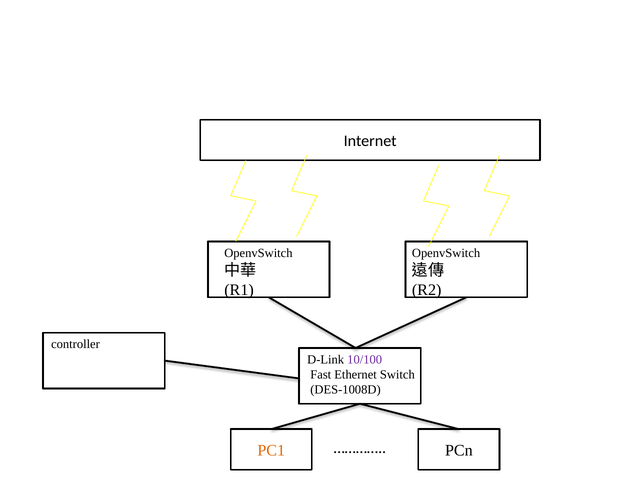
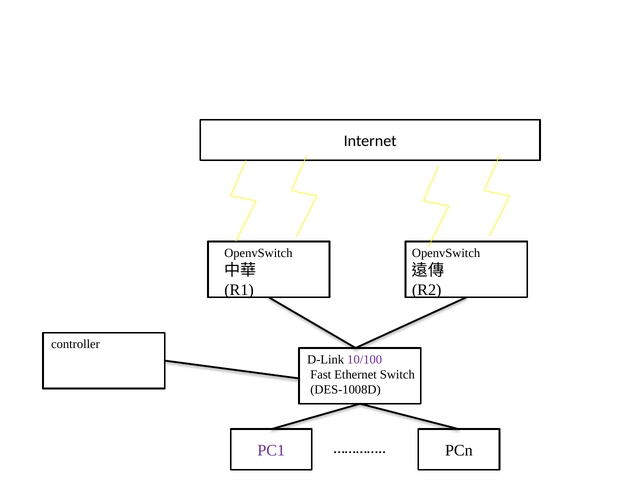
PC1 colour: orange -> purple (271, 451)
